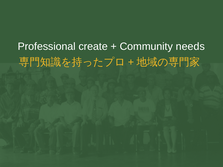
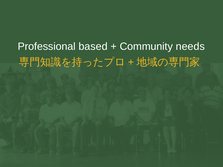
create: create -> based (93, 46)
